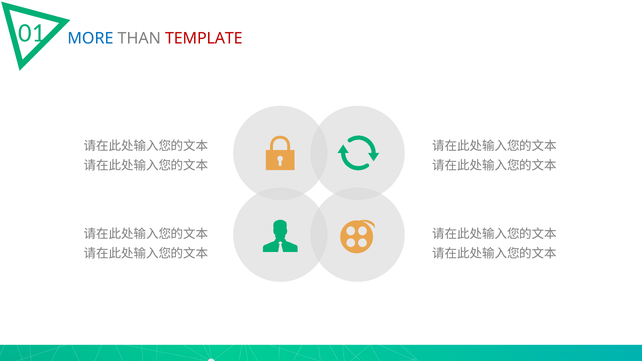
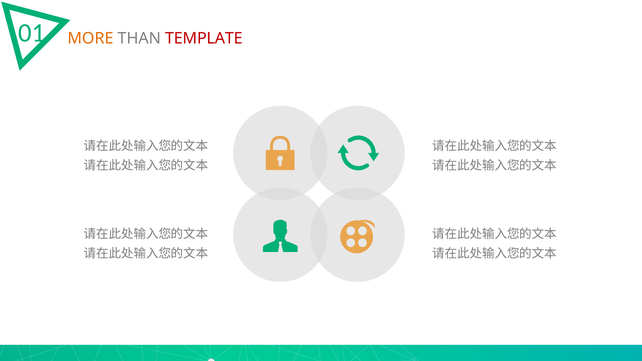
MORE colour: blue -> orange (90, 39)
